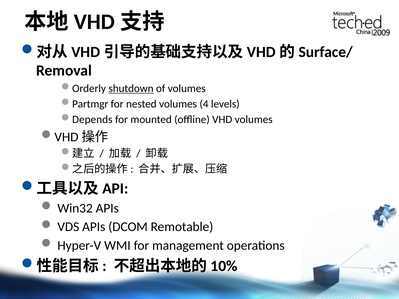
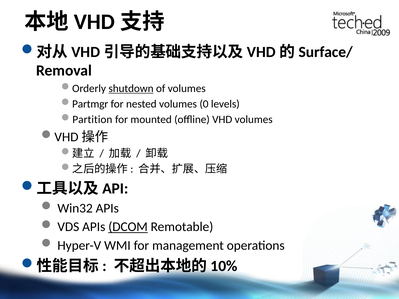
4: 4 -> 0 (204, 104)
Depends: Depends -> Partition (92, 120)
DCOM underline: none -> present (128, 227)
